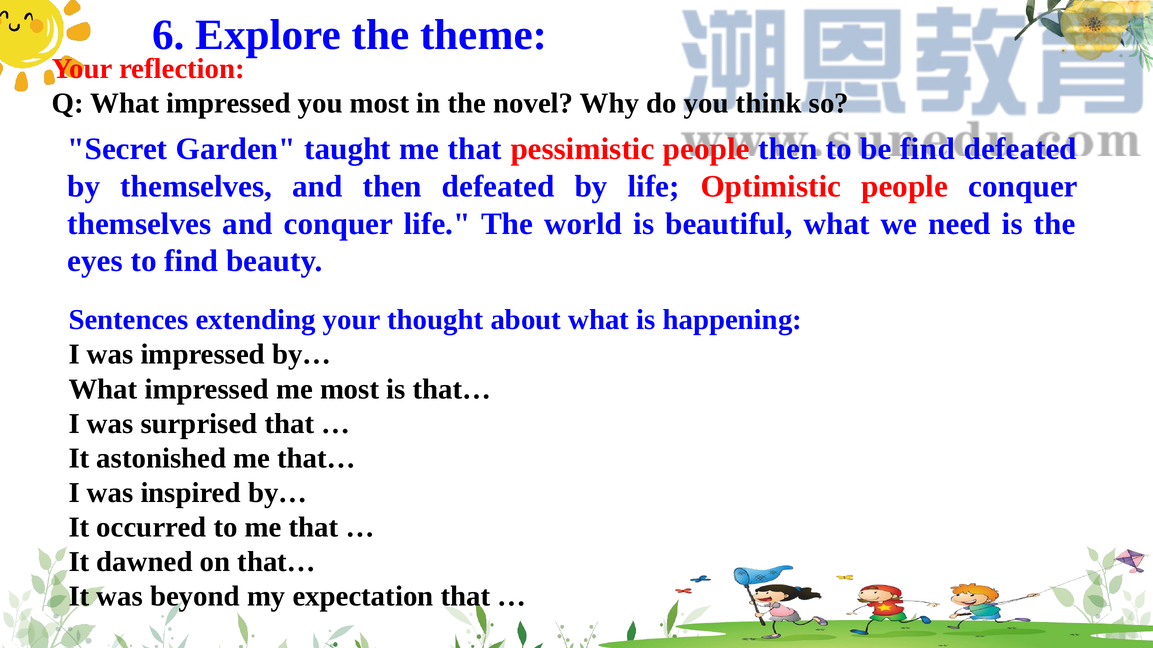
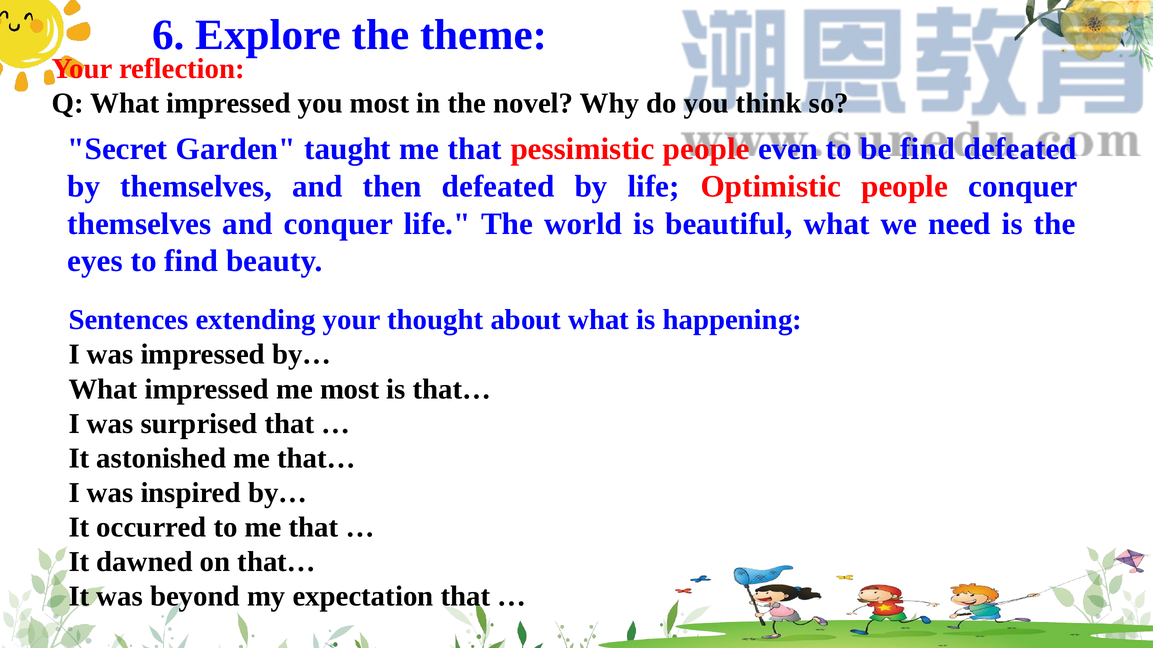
people then: then -> even (788, 149)
